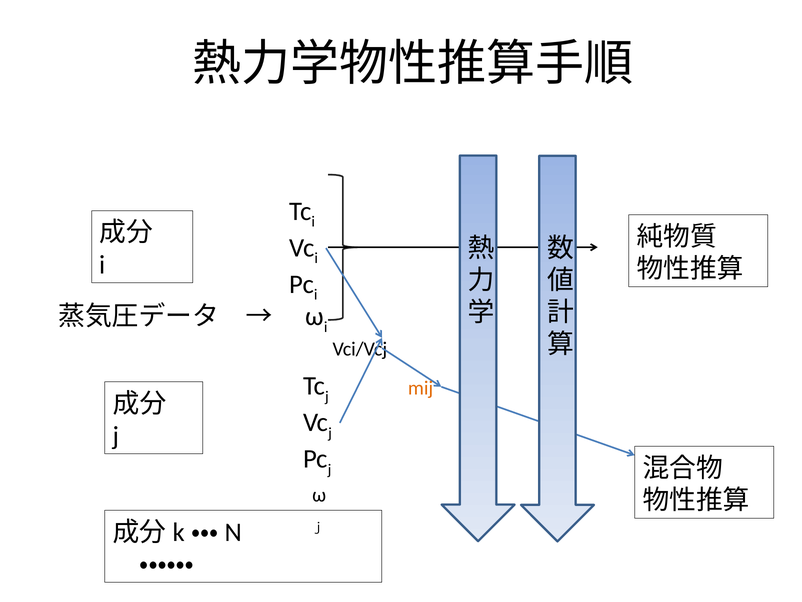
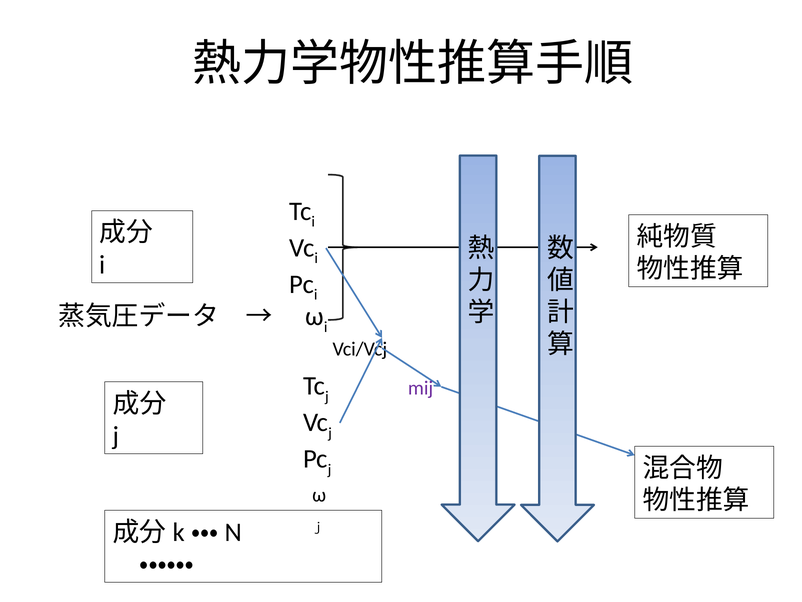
mij colour: orange -> purple (421, 388)
